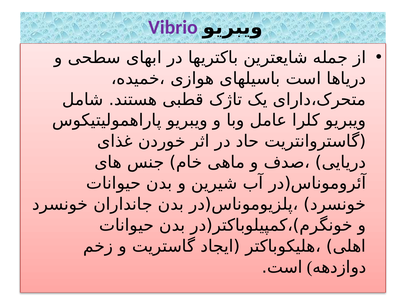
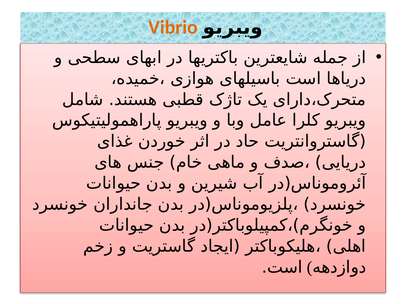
Vibrio colour: purple -> orange (173, 27)
